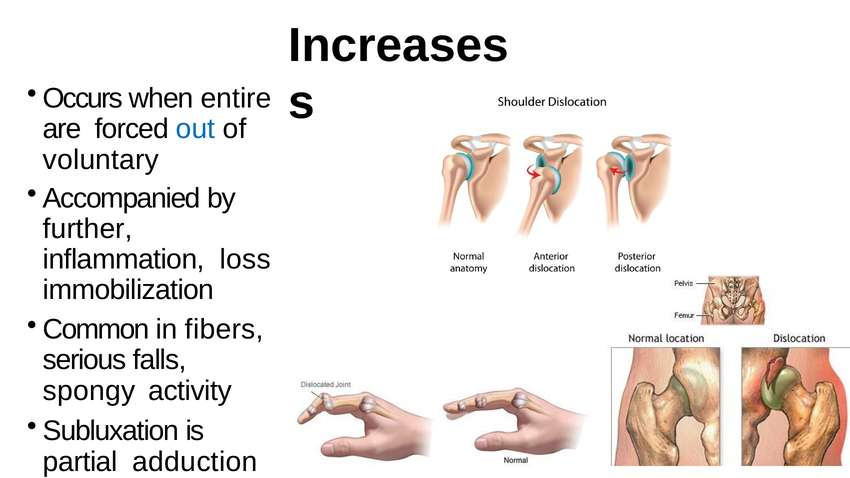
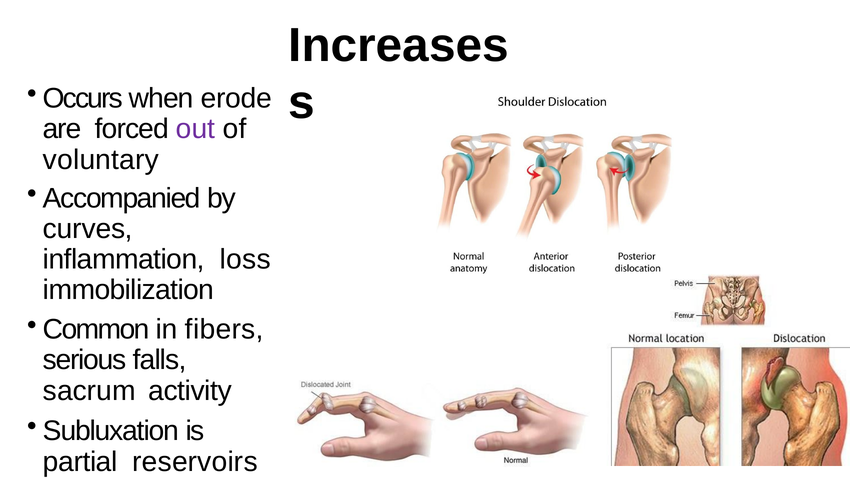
entire: entire -> erode (236, 98)
out colour: blue -> purple (196, 129)
further: further -> curves (88, 229)
spongy: spongy -> sacrum (89, 391)
adduction: adduction -> reservoirs (195, 462)
